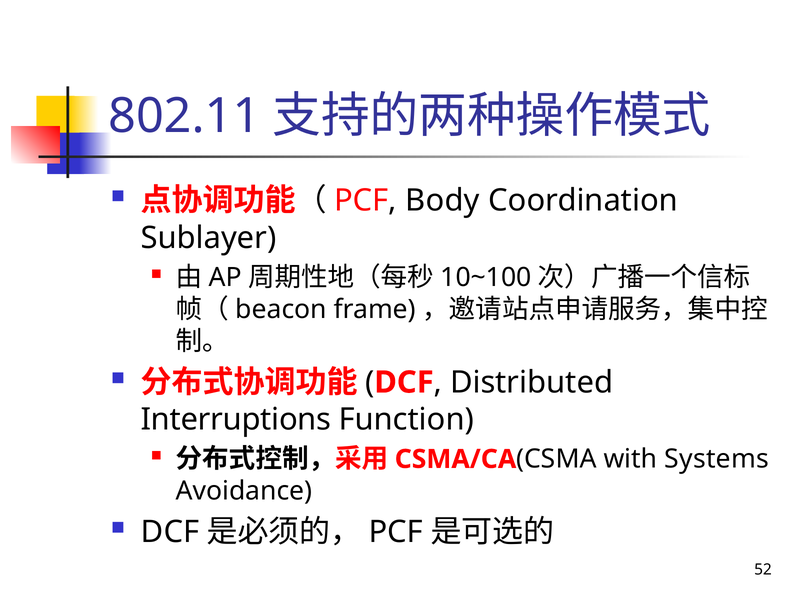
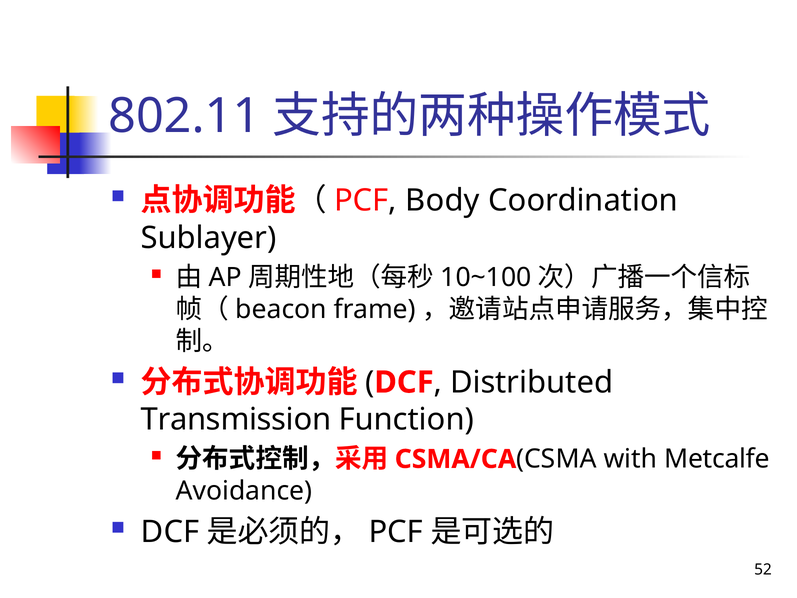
Interruptions: Interruptions -> Transmission (236, 419)
Systems: Systems -> Metcalfe (717, 459)
